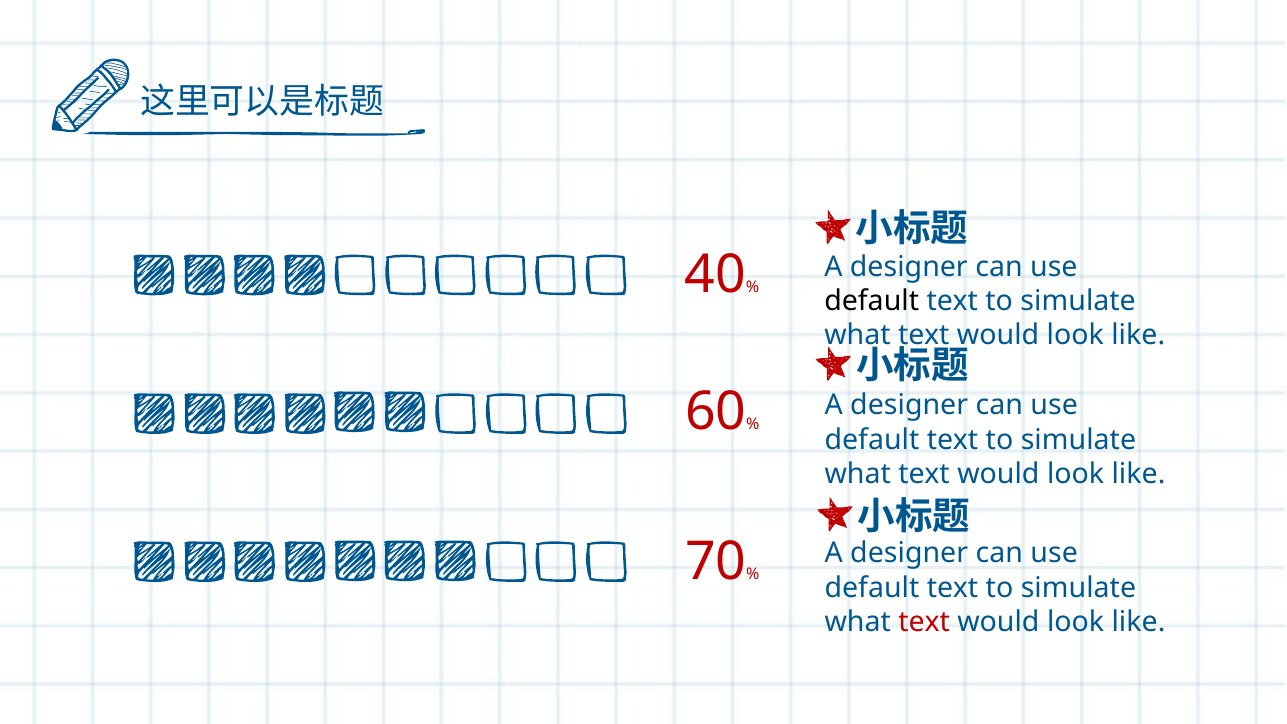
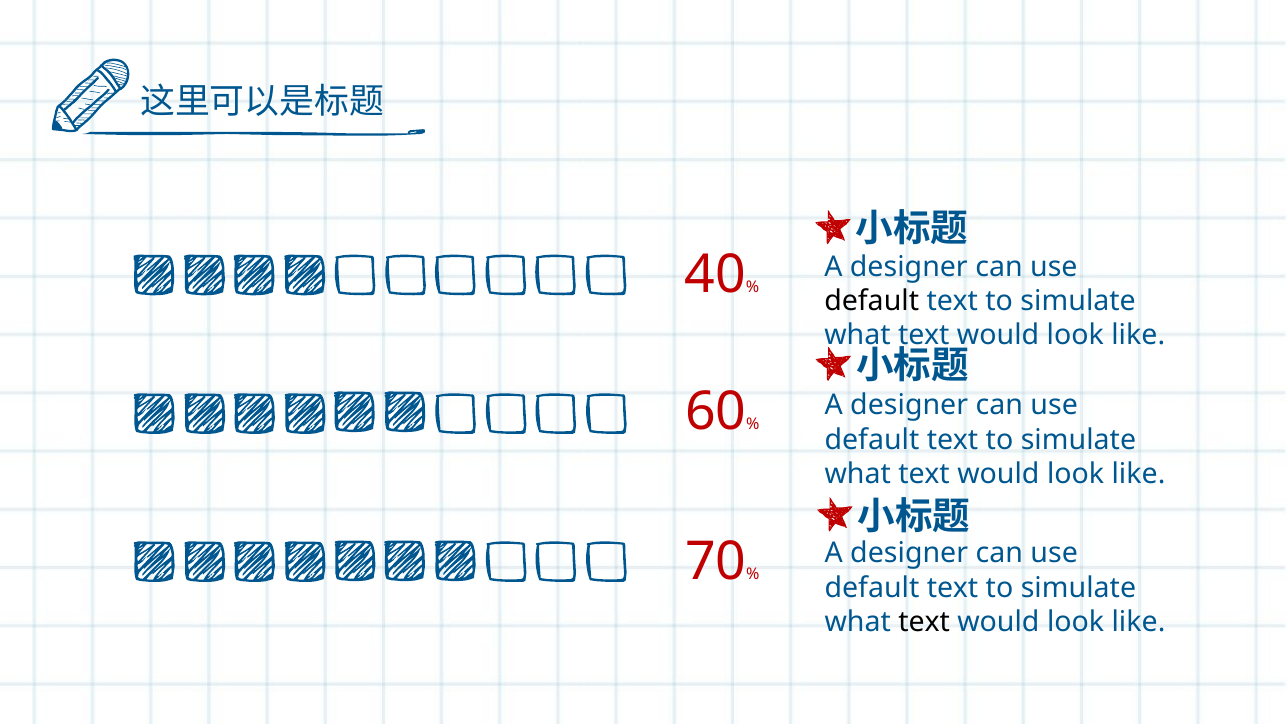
text colour: red -> black (924, 622)
